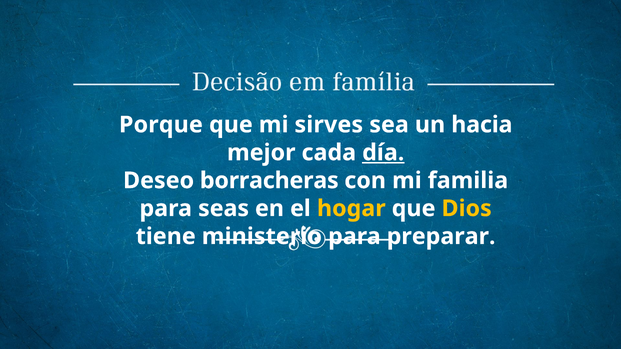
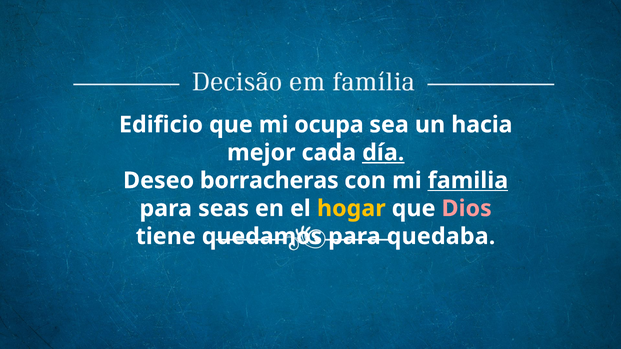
Porque: Porque -> Edificio (161, 125)
sirves: sirves -> ocupa (329, 125)
familia underline: none -> present (468, 181)
Dios colour: yellow -> pink (467, 209)
ministerio: ministerio -> quedamos (262, 237)
preparar: preparar -> quedaba (441, 237)
